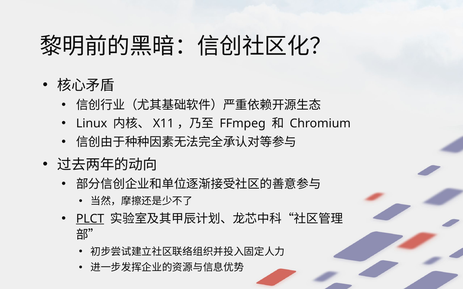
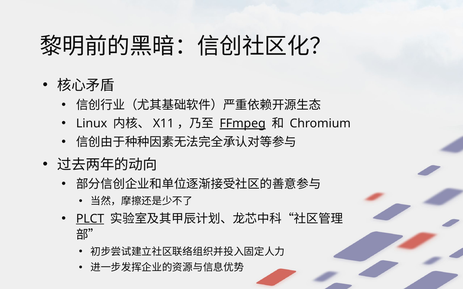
FFmpeg underline: none -> present (243, 124)
